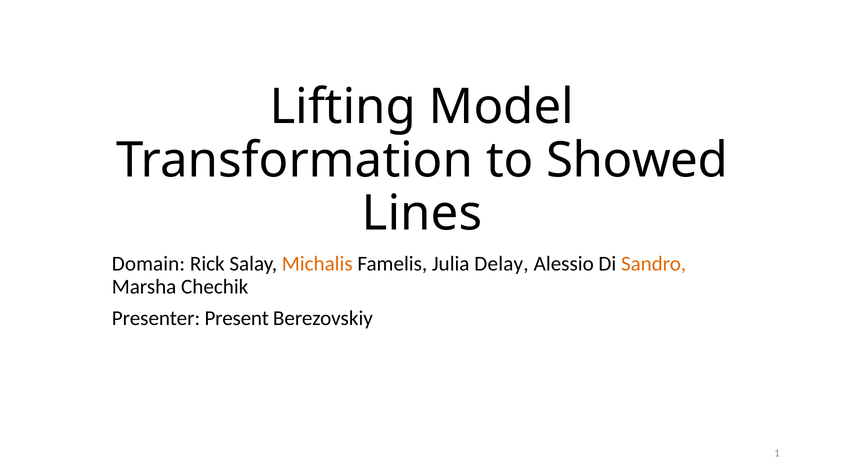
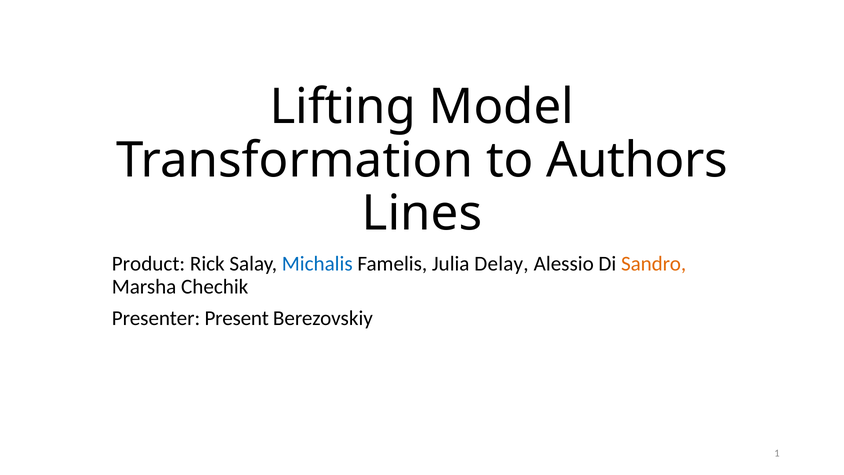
Showed: Showed -> Authors (637, 160)
Domain: Domain -> Product (148, 264)
Michalis colour: orange -> blue (317, 264)
